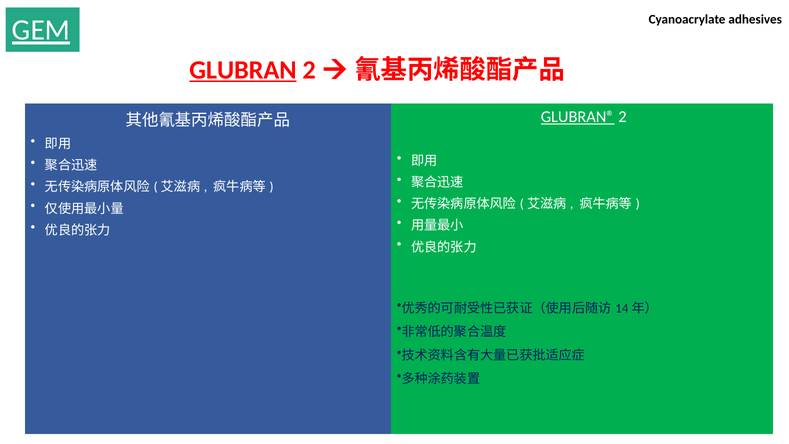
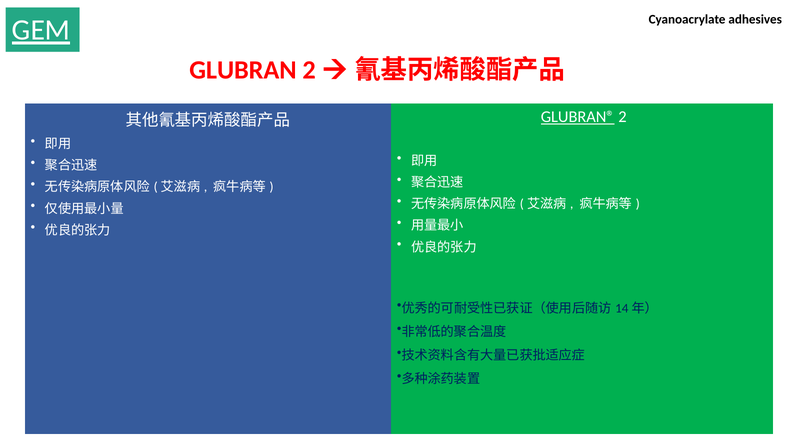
GLUBRAN underline: present -> none (243, 70)
